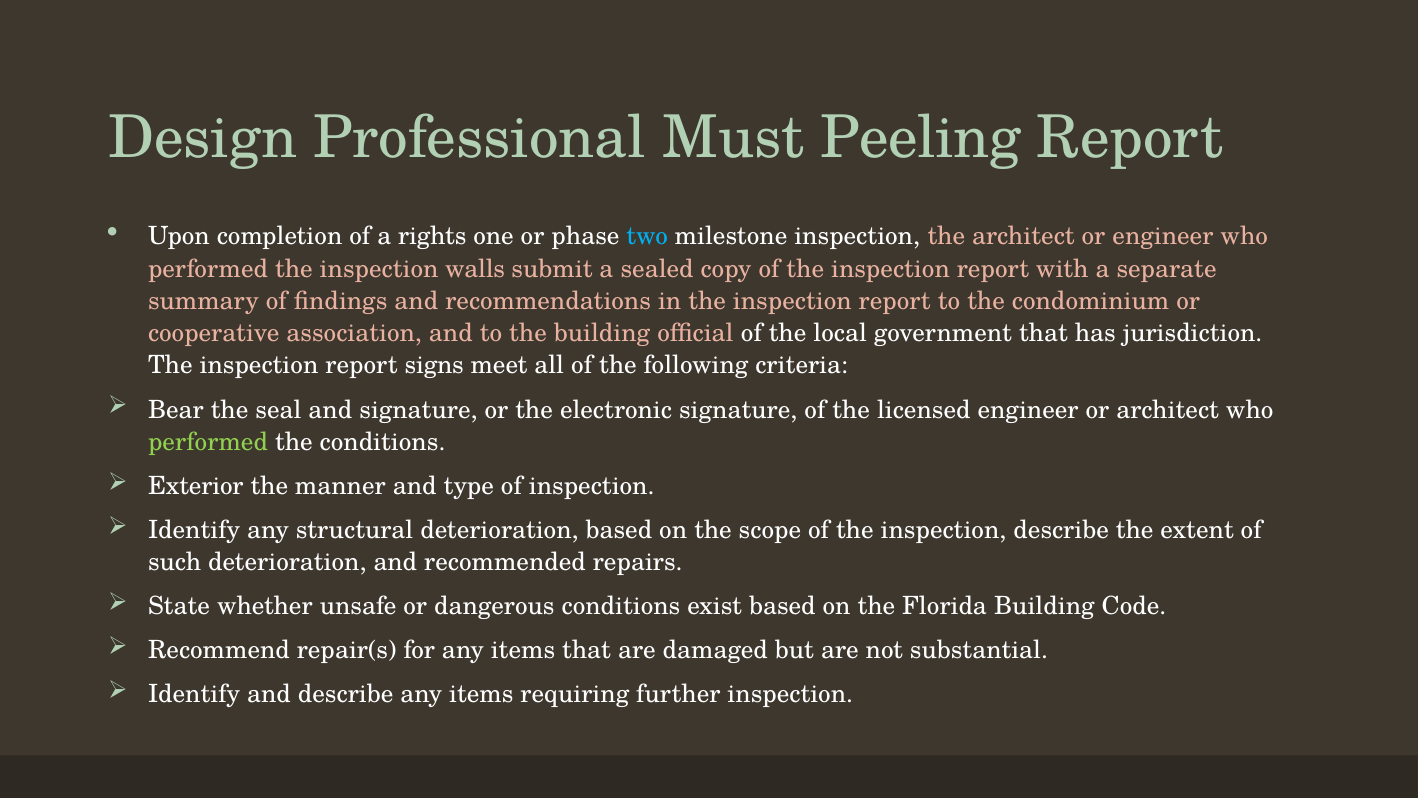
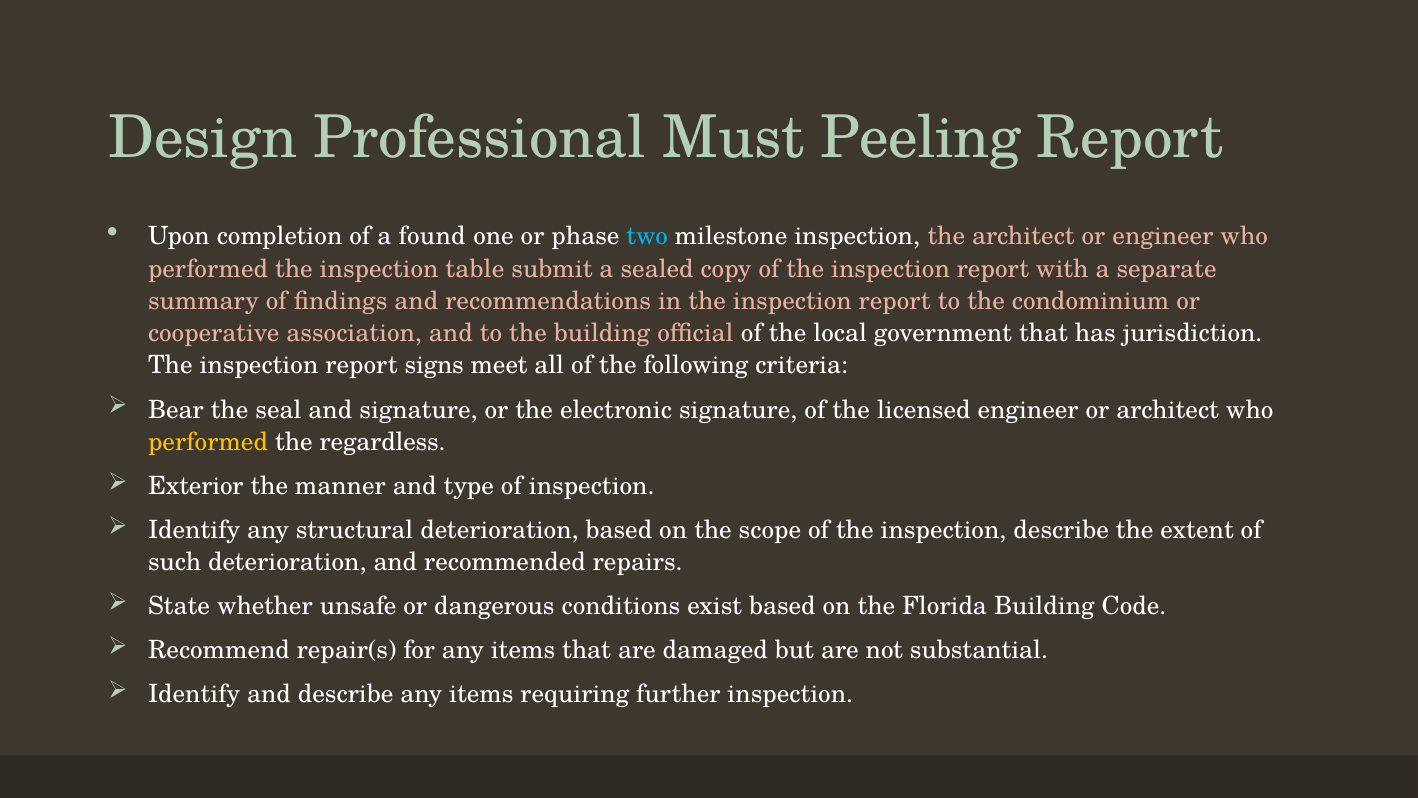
rights: rights -> found (432, 237)
walls: walls -> table (475, 269)
performed colour: light green -> yellow (208, 442)
the conditions: conditions -> regardless (383, 442)
